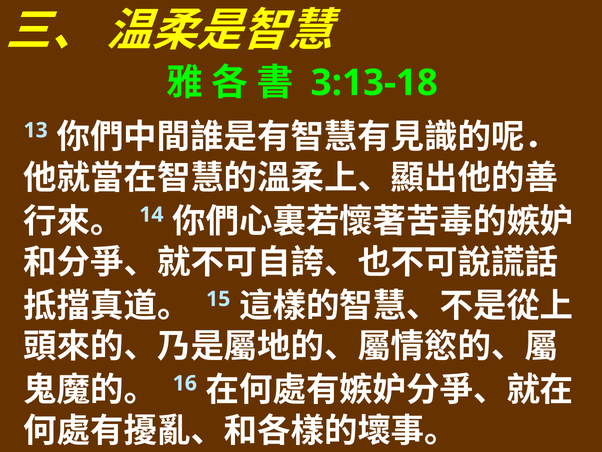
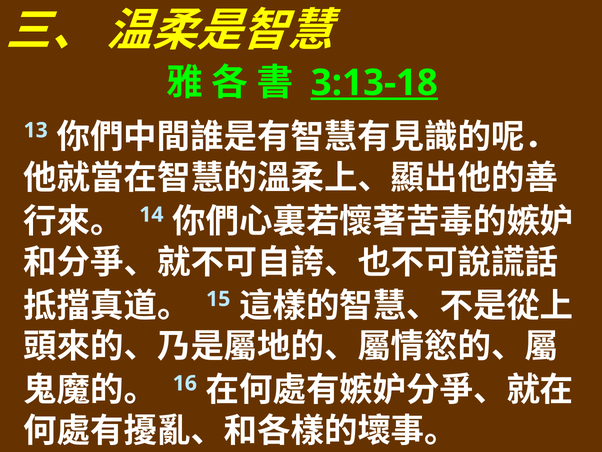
3:13-18 underline: none -> present (374, 83)
